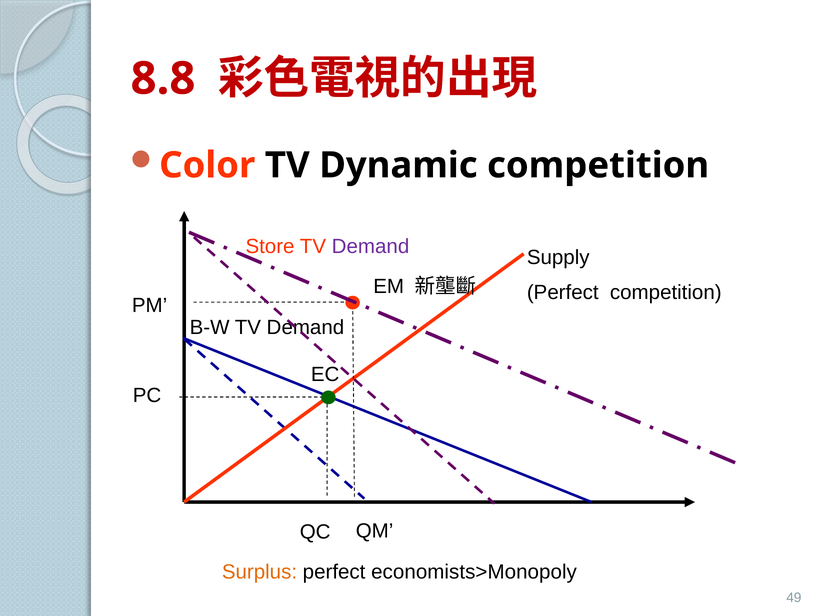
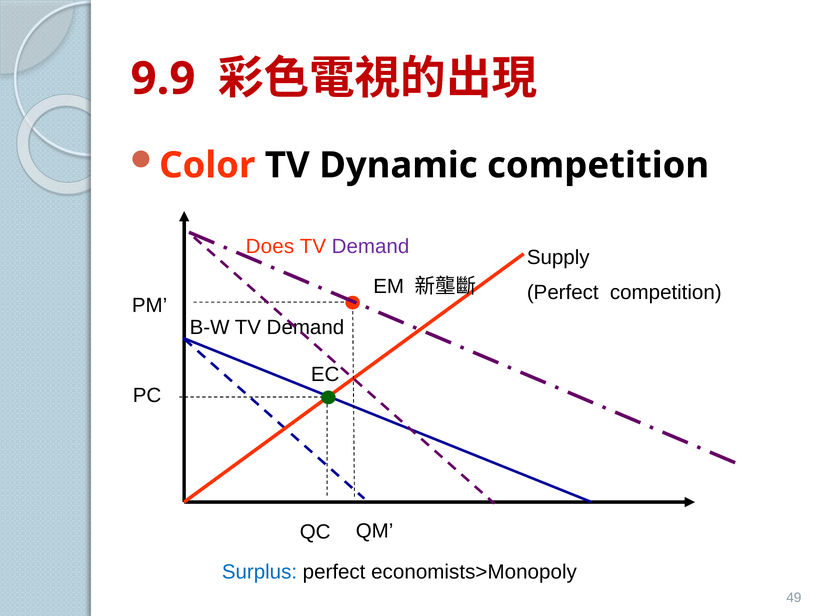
8.8: 8.8 -> 9.9 (163, 79)
Store: Store -> Does (270, 246)
Surplus colour: orange -> blue (259, 572)
